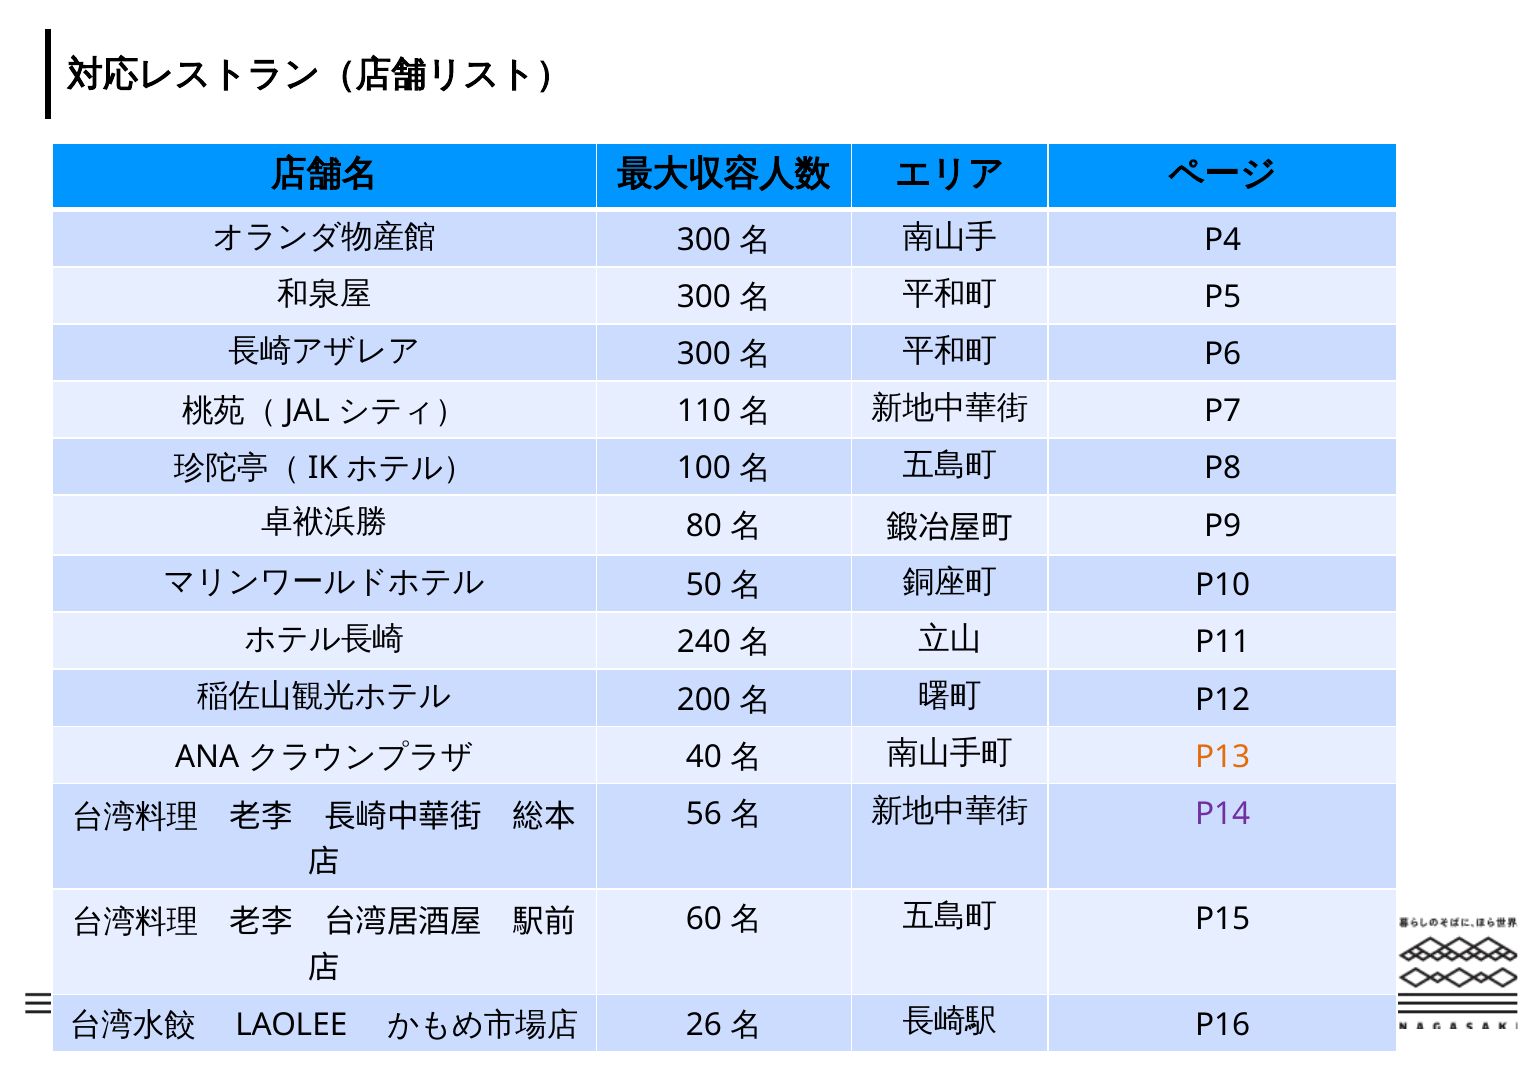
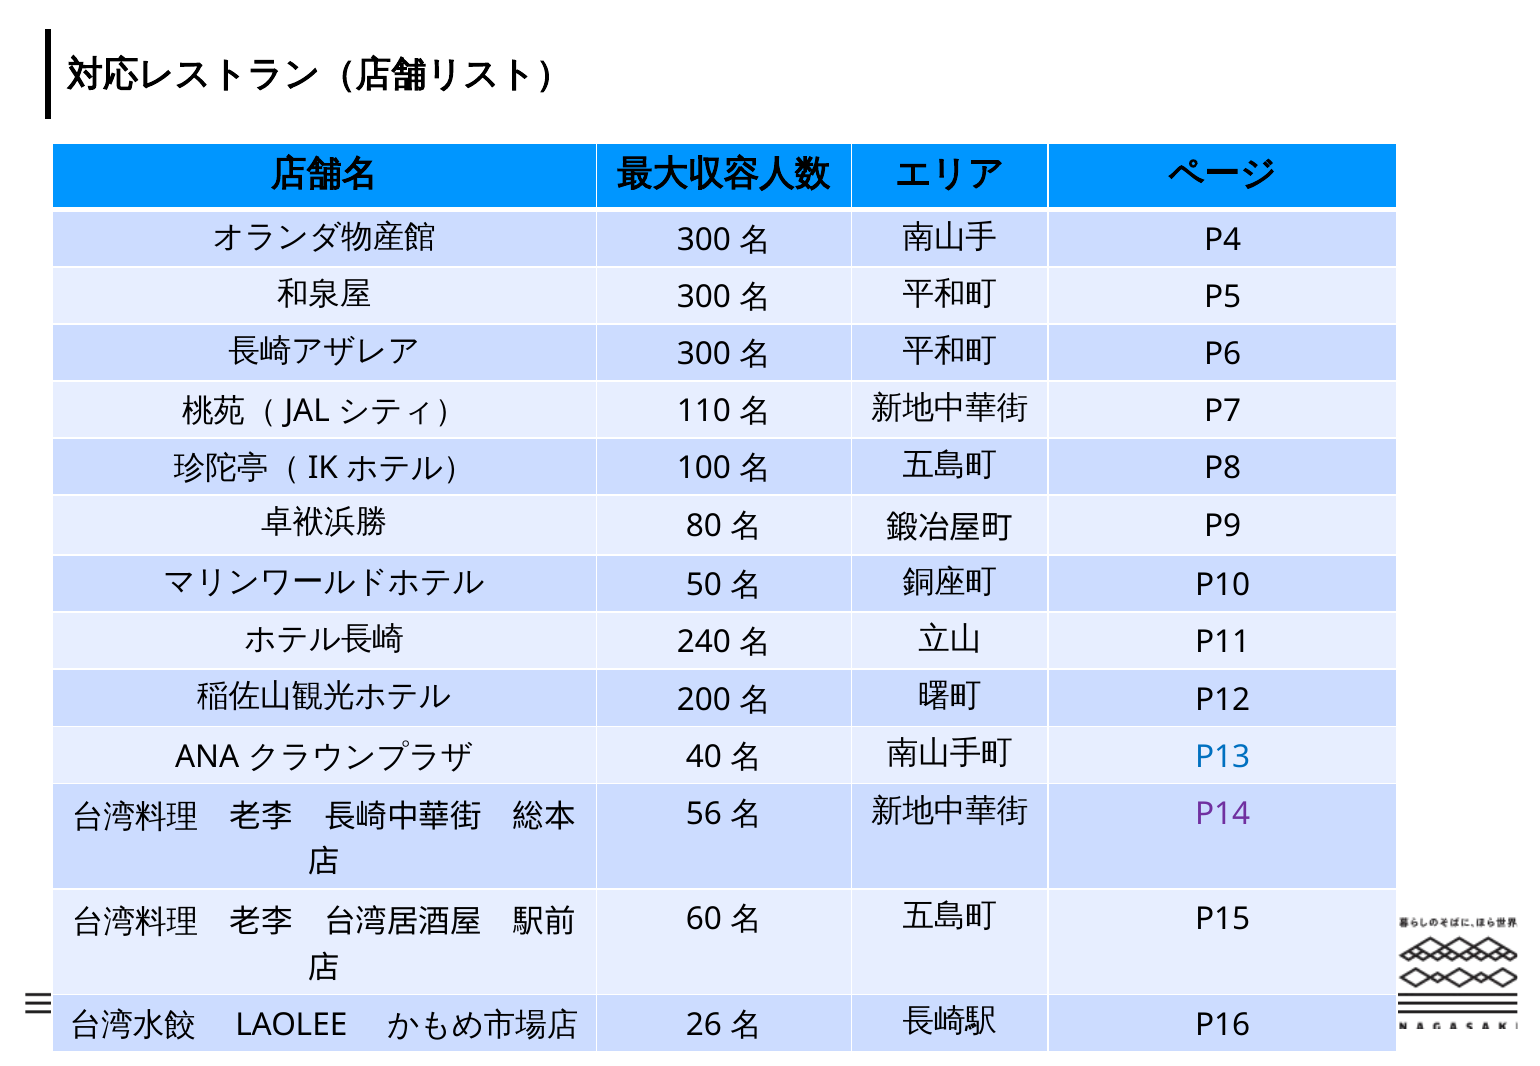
P13 colour: orange -> blue (1223, 757)
